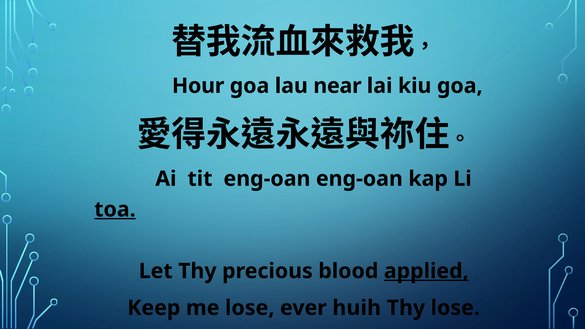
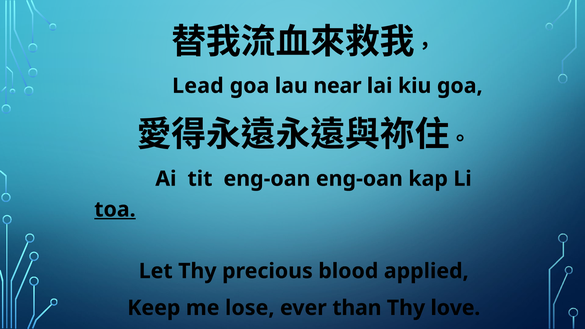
Hour: Hour -> Lead (198, 86)
applied underline: present -> none (426, 271)
huih: huih -> than (357, 308)
Thy lose: lose -> love (455, 308)
